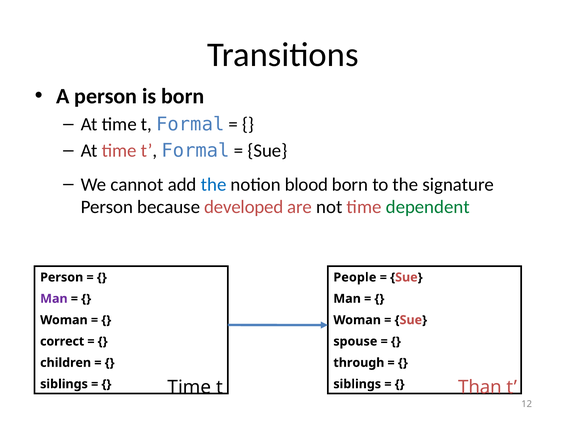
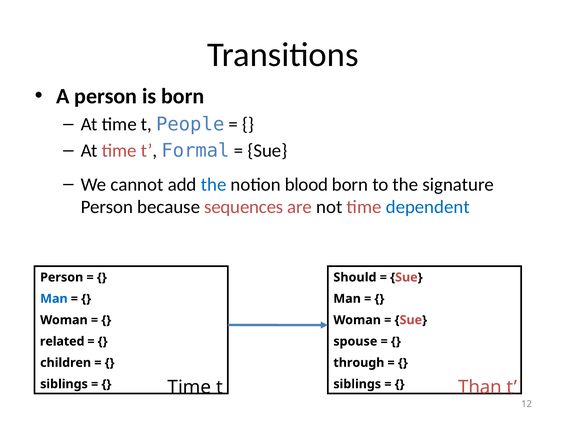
Formal: Formal -> People (190, 124)
developed: developed -> sequences (244, 207)
dependent colour: green -> blue (428, 207)
People: People -> Should (355, 278)
Man colour: purple -> blue (54, 299)
correct: correct -> related (62, 342)
